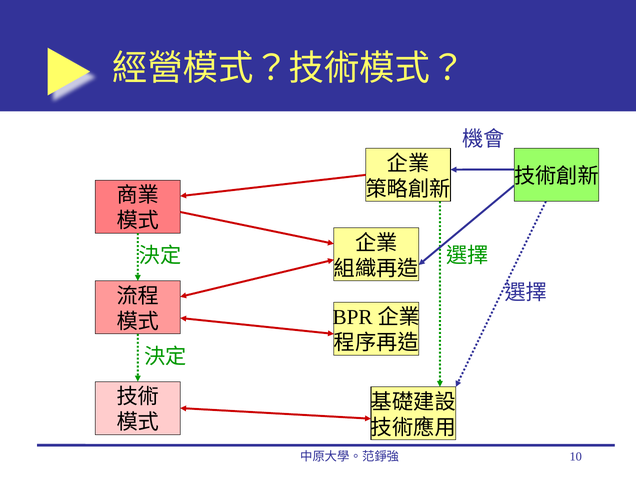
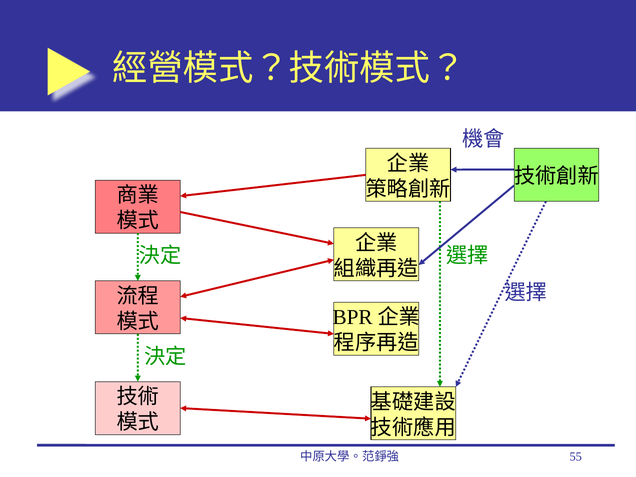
10: 10 -> 55 (576, 457)
